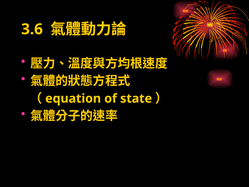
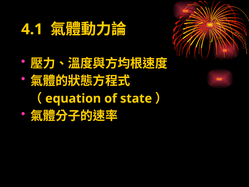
3.6: 3.6 -> 4.1 (32, 29)
